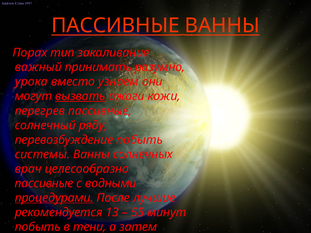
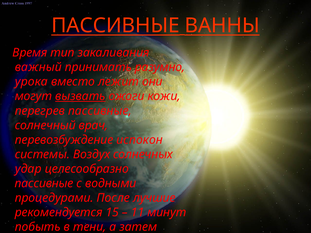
Порах: Порах -> Время (30, 53)
узнаем: узнаем -> лежит (119, 82)
ряду: ряду -> врач (93, 125)
перевозбуждение побыть: побыть -> испокон (140, 140)
системы Ванны: Ванны -> Воздух (92, 154)
врач: врач -> удар (28, 169)
процедурами underline: present -> none (54, 198)
13: 13 -> 15 (112, 213)
55: 55 -> 11 (138, 213)
